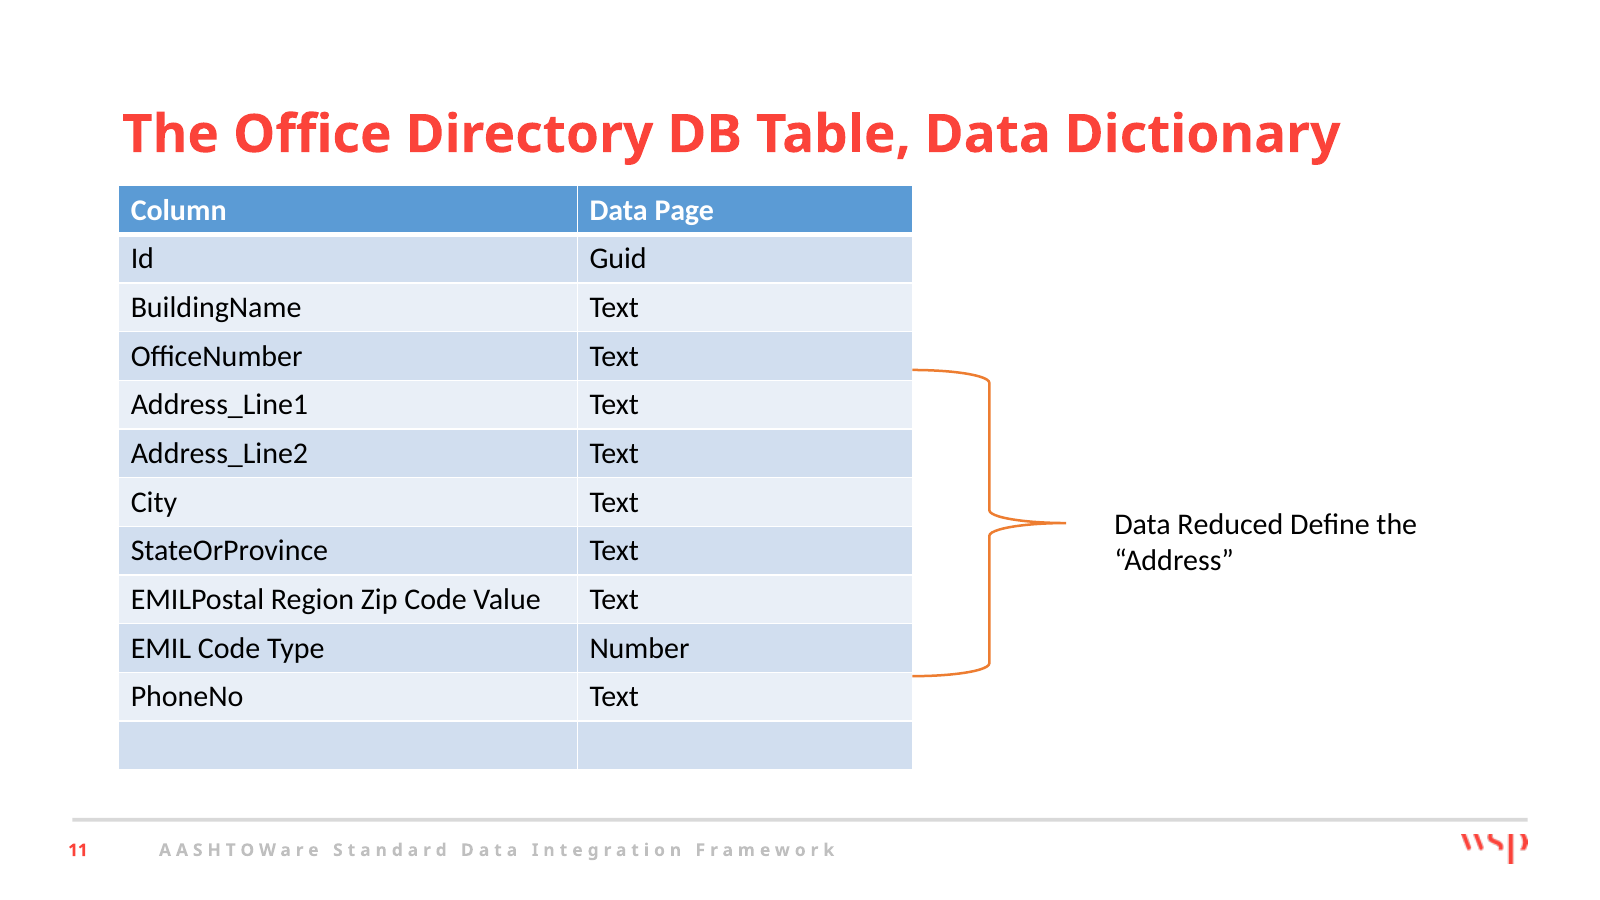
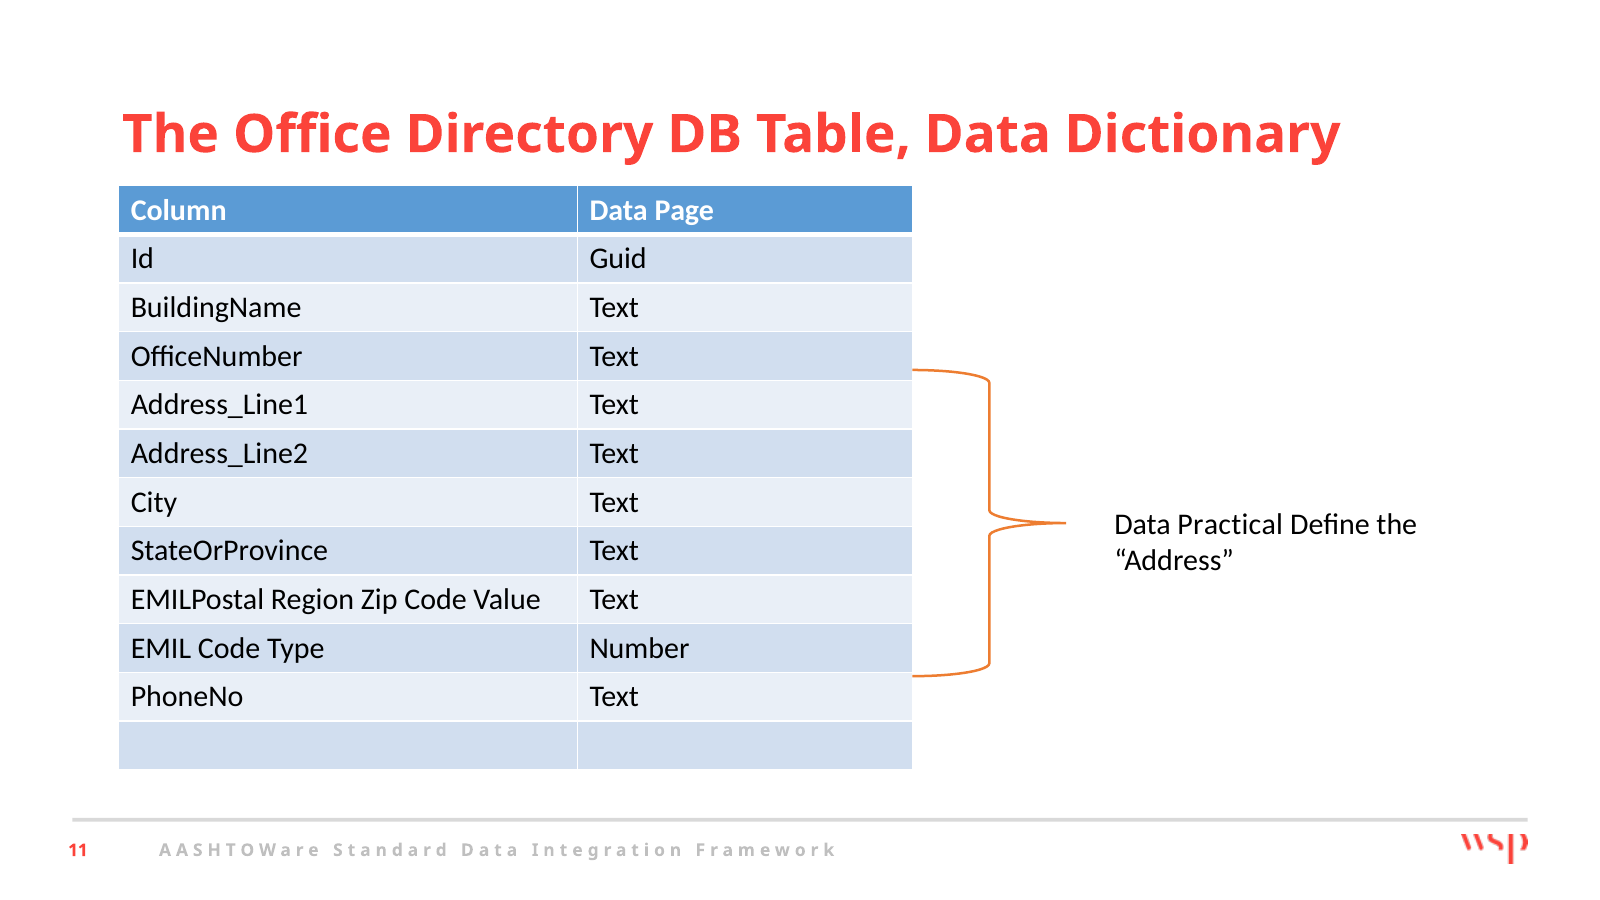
Reduced: Reduced -> Practical (1230, 525)
